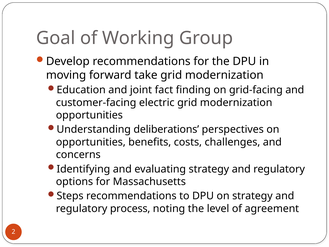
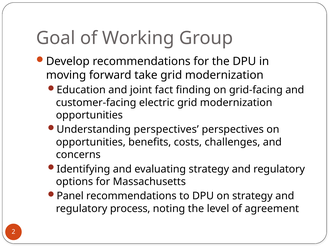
Understanding deliberations: deliberations -> perspectives (166, 129)
Steps: Steps -> Panel (70, 196)
